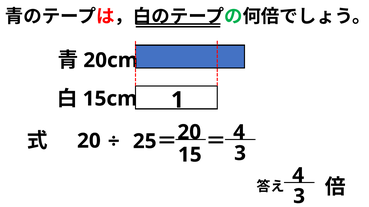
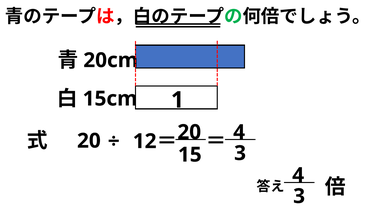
25: 25 -> 12 (145, 142)
